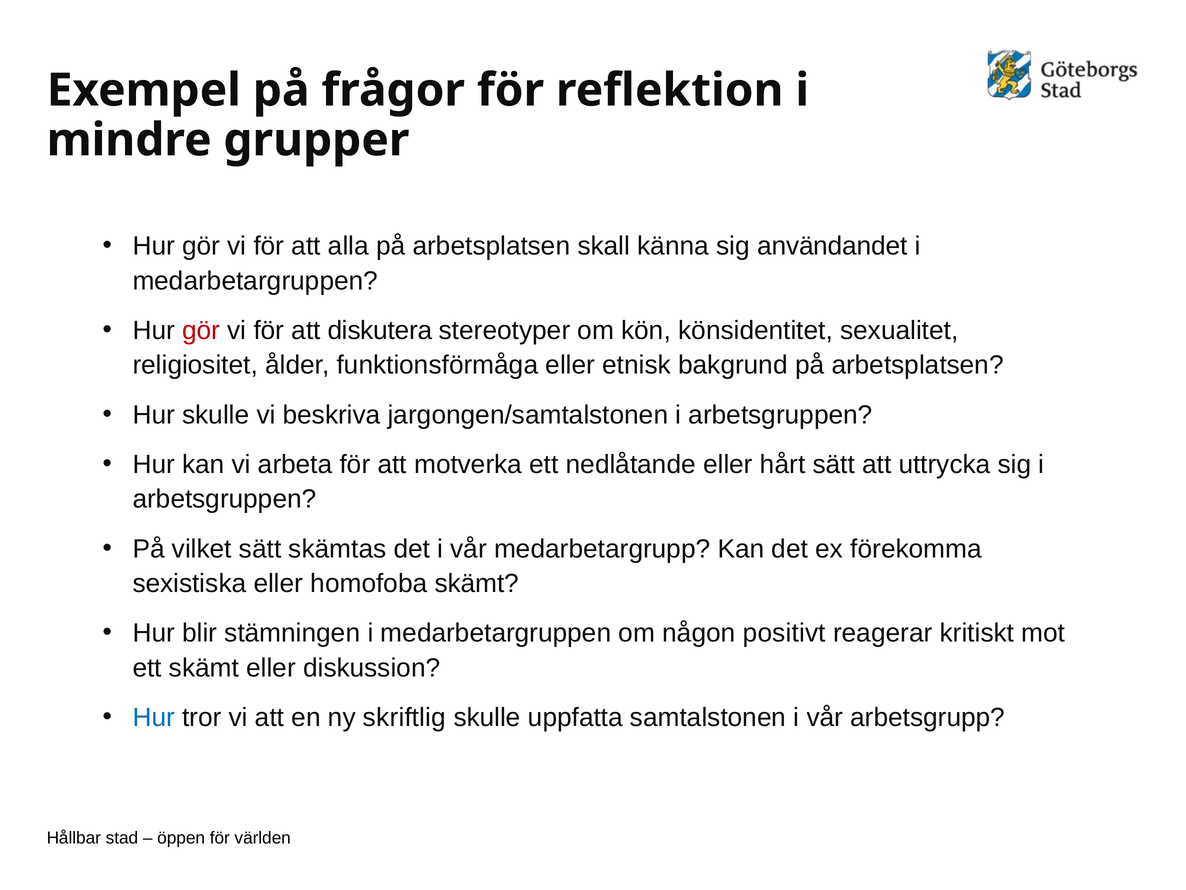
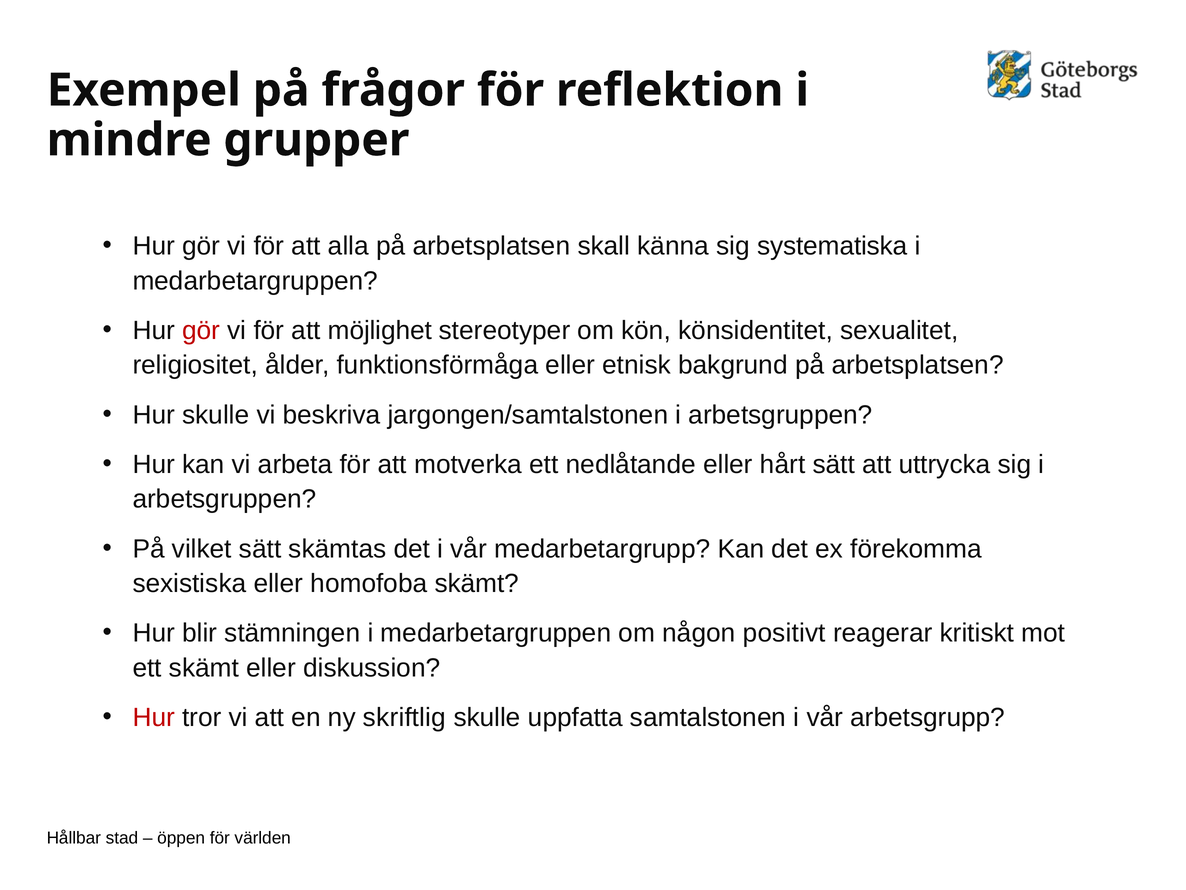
användandet: användandet -> systematiska (832, 246)
diskutera: diskutera -> möjlighet (380, 330)
Hur colour: blue -> red (154, 717)
